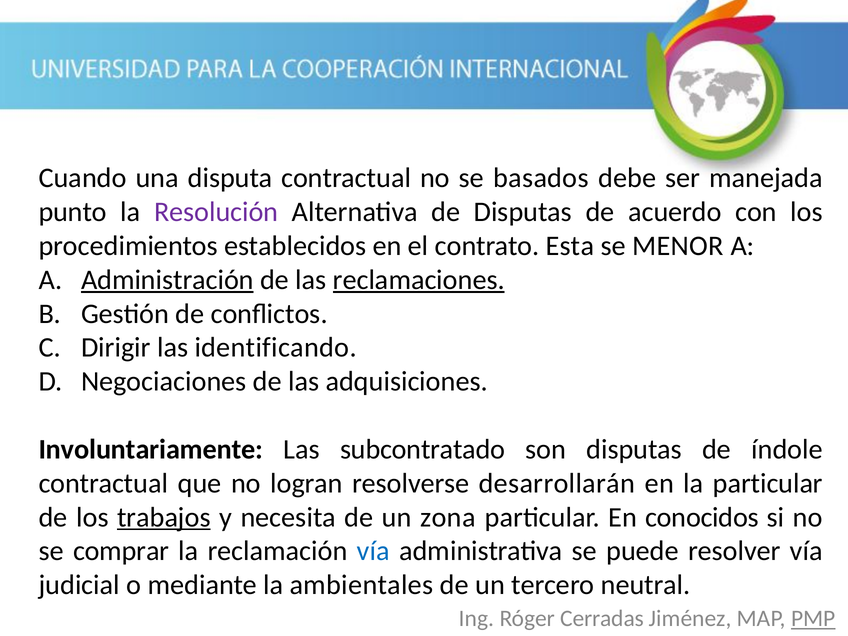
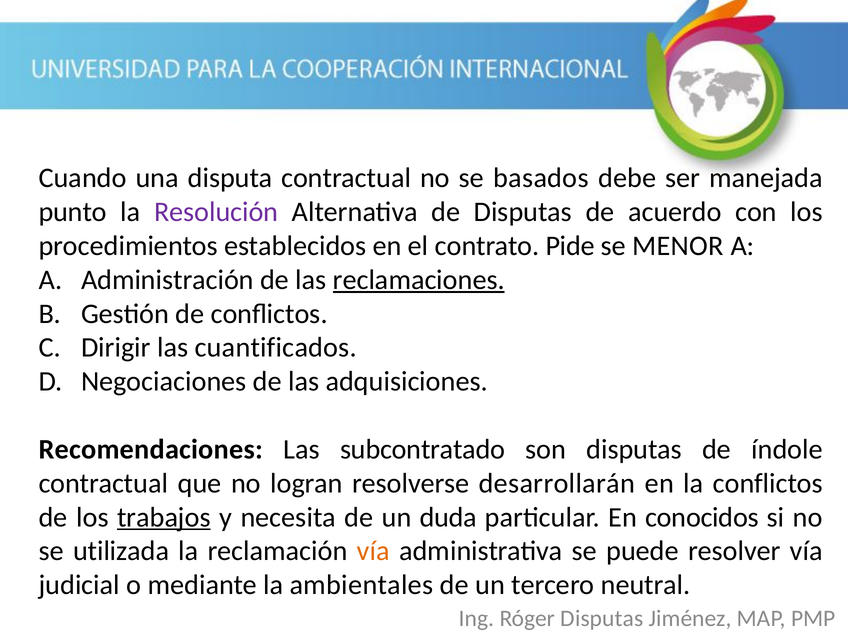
Esta: Esta -> Pide (570, 246)
Administración underline: present -> none (167, 280)
identificando: identificando -> cuantificados (276, 348)
Involuntariamente: Involuntariamente -> Recomendaciones (151, 449)
la particular: particular -> conflictos (768, 483)
zona: zona -> duda (448, 517)
comprar: comprar -> utilizada (121, 551)
vía colour: blue -> orange (373, 551)
Róger Cerradas: Cerradas -> Disputas (602, 619)
PMP underline: present -> none (813, 619)
